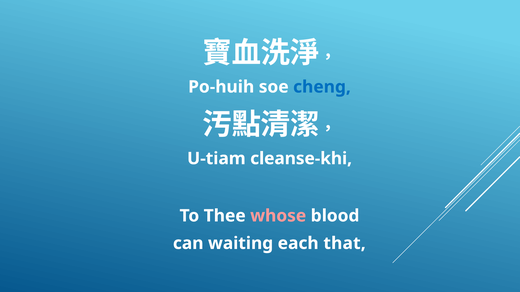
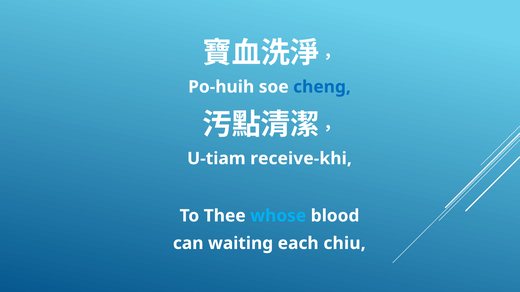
cleanse-khi: cleanse-khi -> receive-khi (301, 159)
whose colour: pink -> light blue (278, 216)
that: that -> chiu (345, 244)
